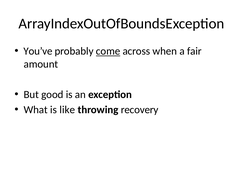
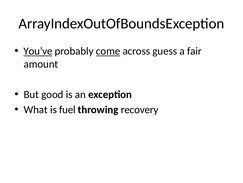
You’ve underline: none -> present (38, 51)
when: when -> guess (165, 51)
like: like -> fuel (67, 109)
